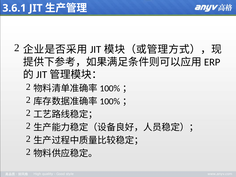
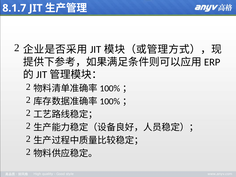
3.6.1: 3.6.1 -> 8.1.7 (14, 8)
